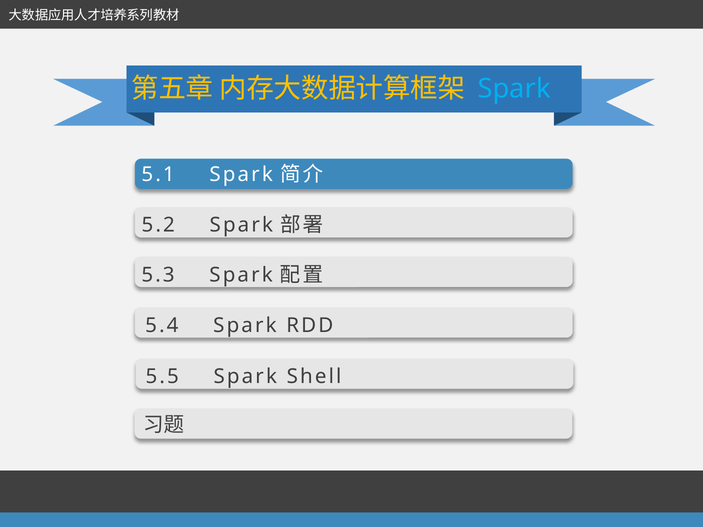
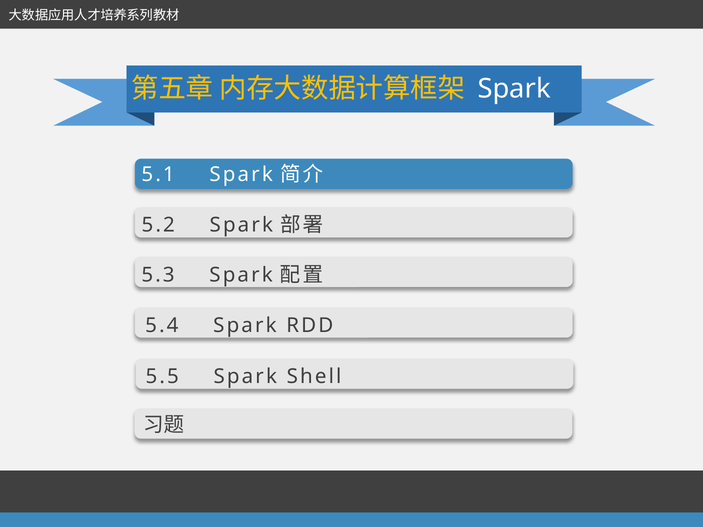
Spark colour: light blue -> white (514, 89)
